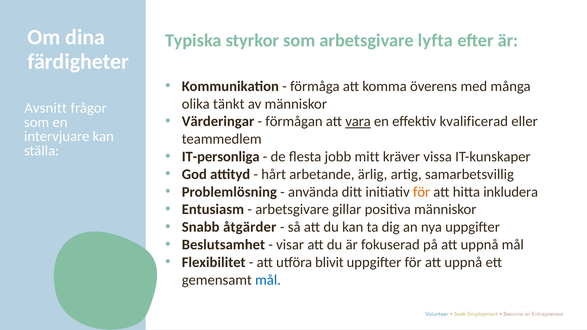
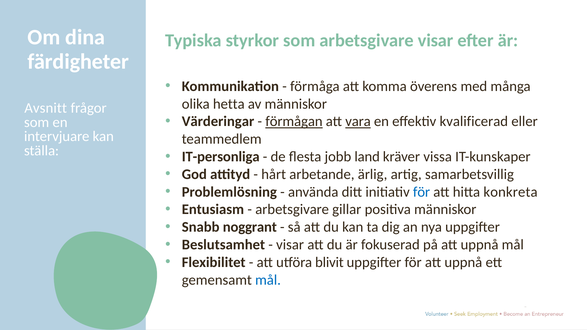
arbetsgivare lyfta: lyfta -> visar (436, 41)
tänkt: tänkt -> hetta (229, 104)
förmågan underline: none -> present (294, 122)
mitt: mitt -> land (367, 157)
för colour: orange -> blue (422, 192)
inkludera: inkludera -> konkreta (511, 192)
åtgärder: åtgärder -> noggrant (250, 227)
